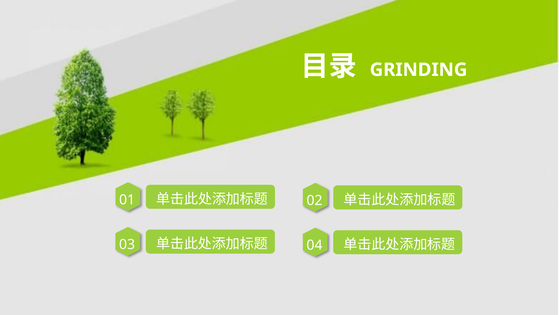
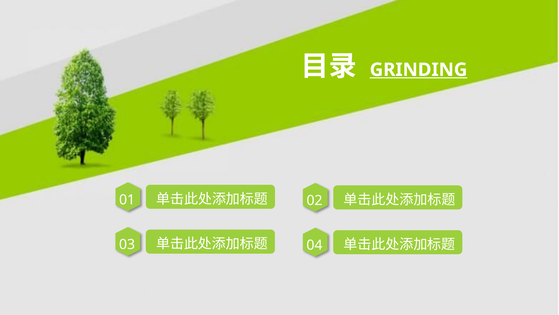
GRINDING underline: none -> present (419, 70)
